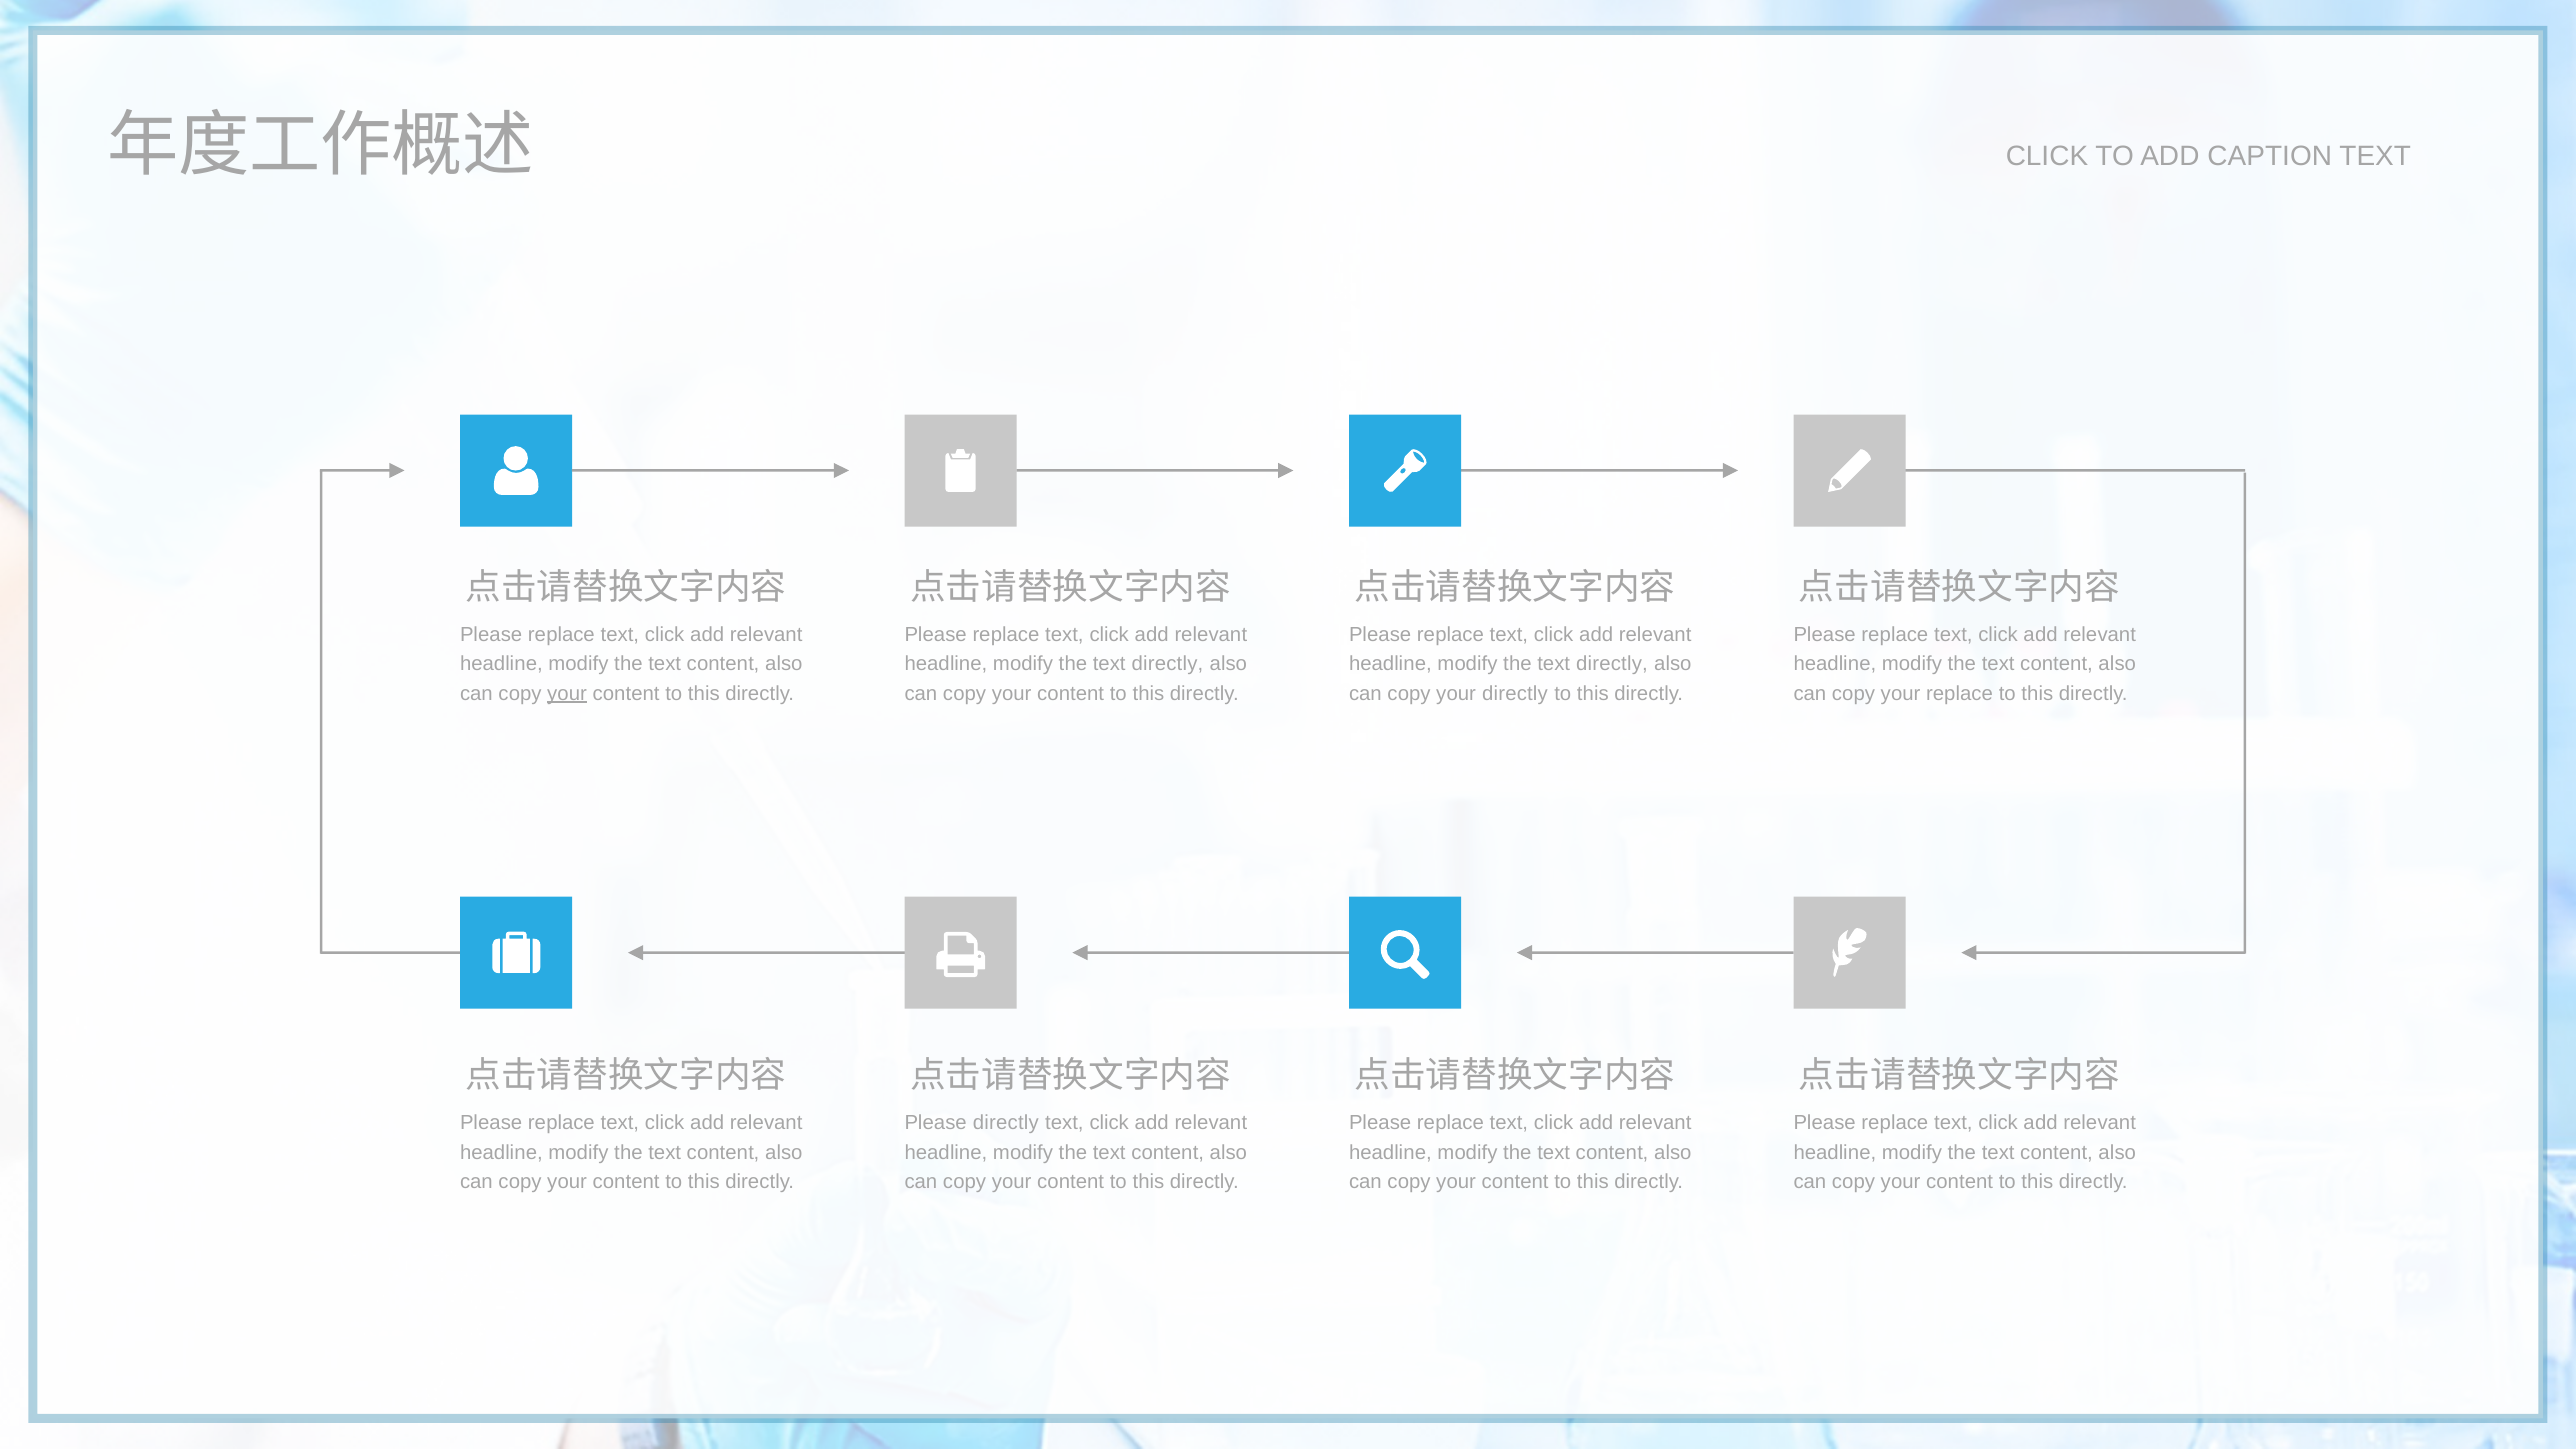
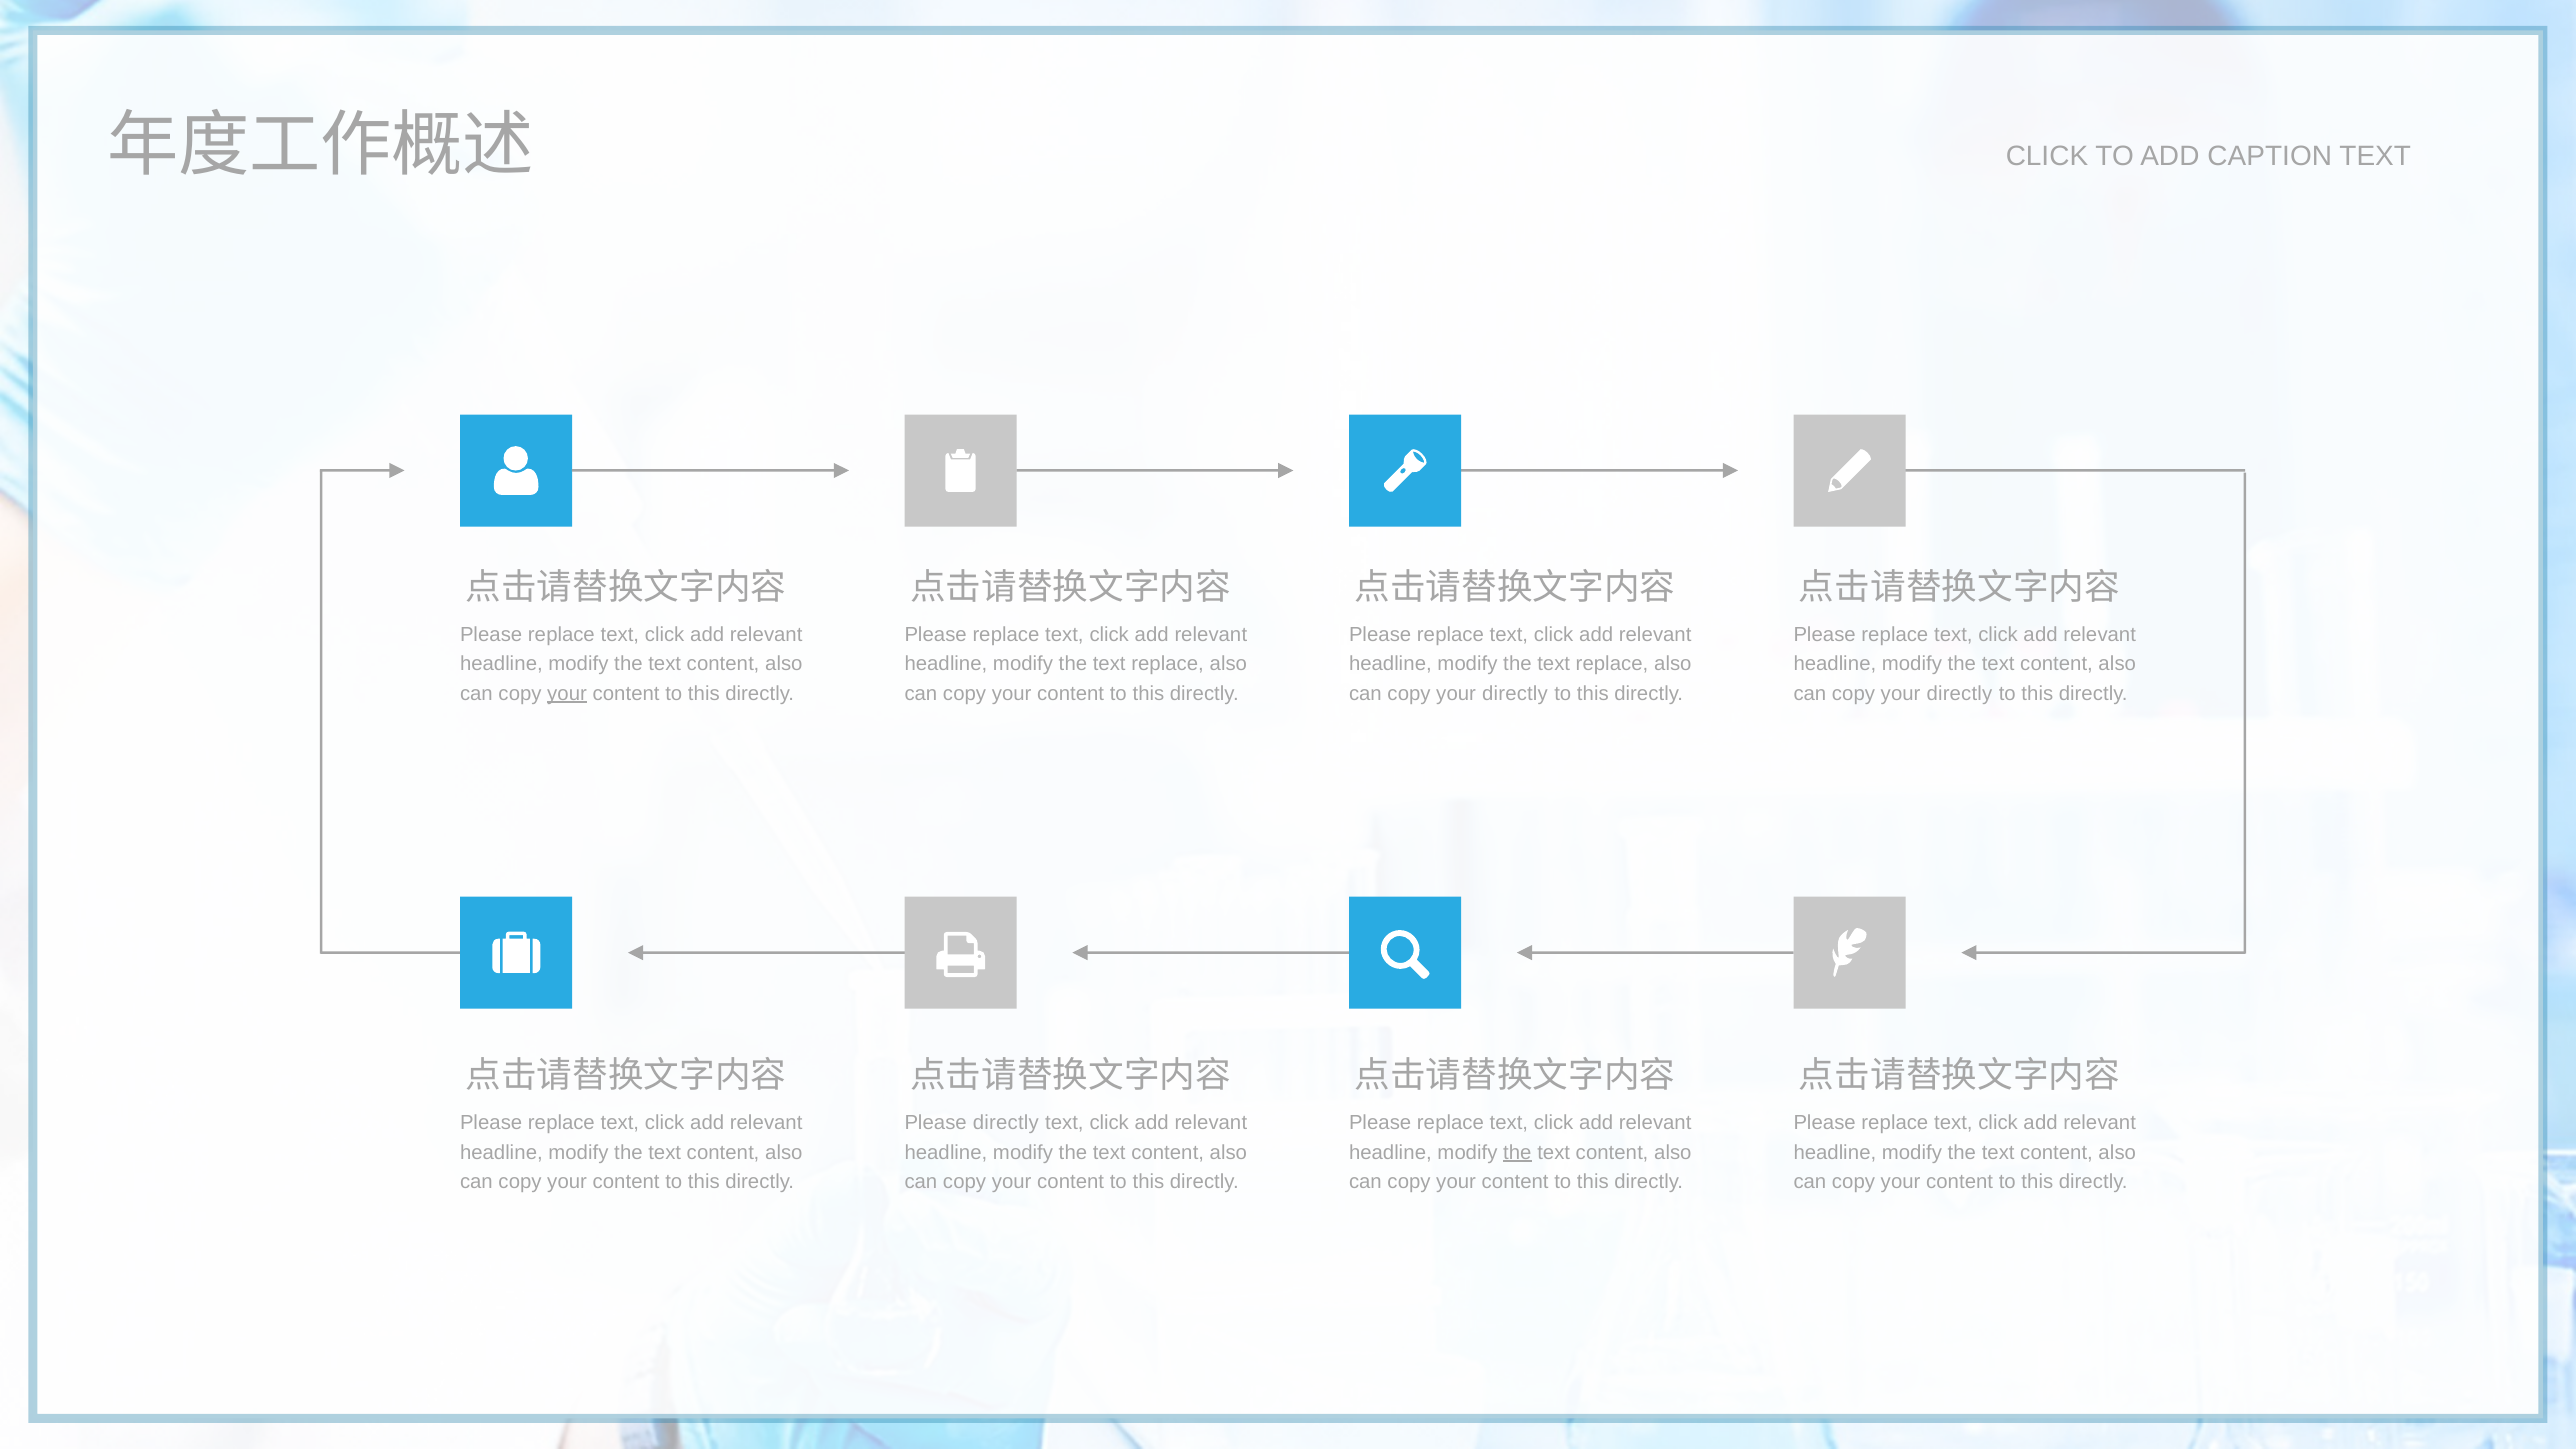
directly: directly -> replace (1168, 664)
directly: directly -> replace (1612, 664)
replace: replace -> directly (1959, 693)
the underline: none -> present (1517, 1152)
